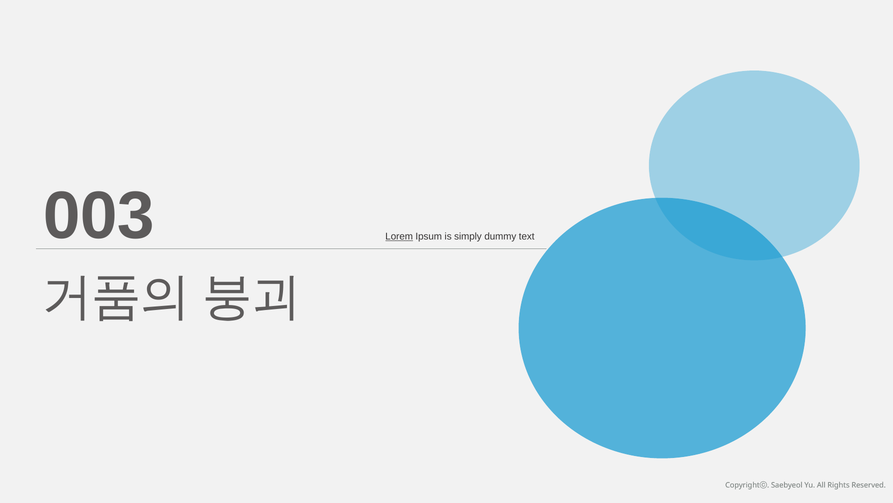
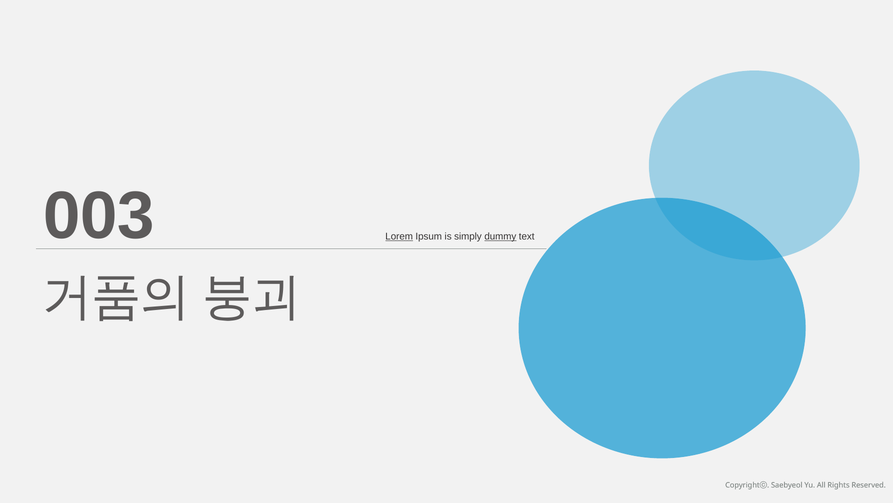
dummy underline: none -> present (500, 236)
